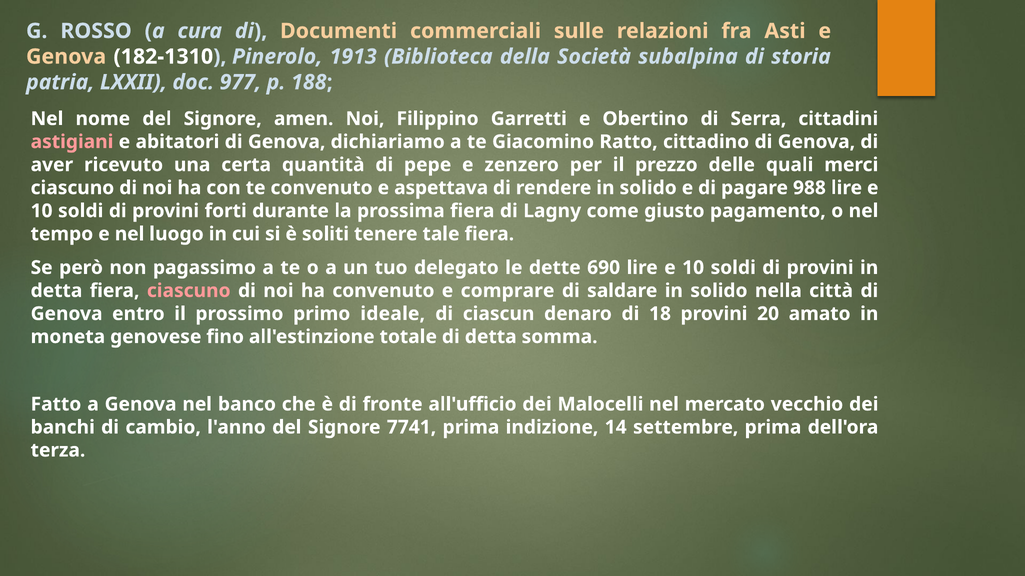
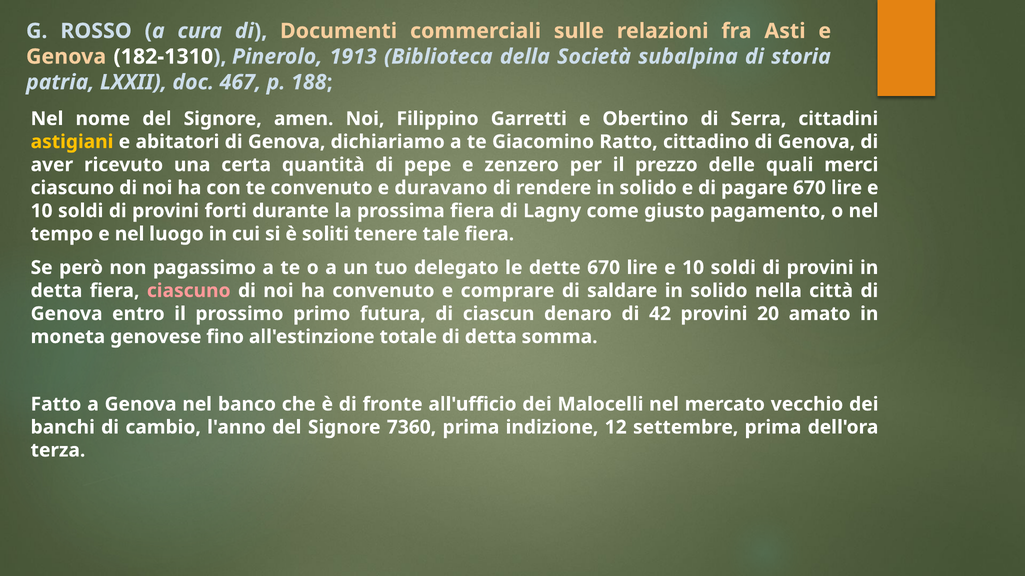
977: 977 -> 467 (240, 82)
astigiani colour: pink -> yellow (72, 142)
aspettava: aspettava -> duravano (441, 188)
pagare 988: 988 -> 670 (809, 188)
dette 690: 690 -> 670 (604, 268)
ideale: ideale -> futura (393, 314)
18: 18 -> 42 (660, 314)
7741: 7741 -> 7360 (412, 428)
14: 14 -> 12 (616, 428)
